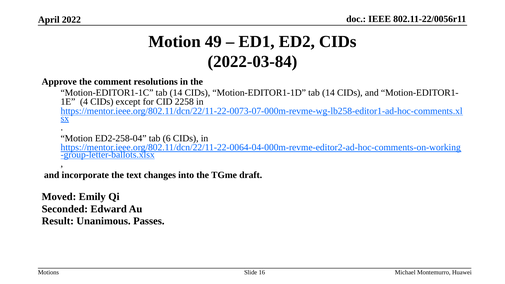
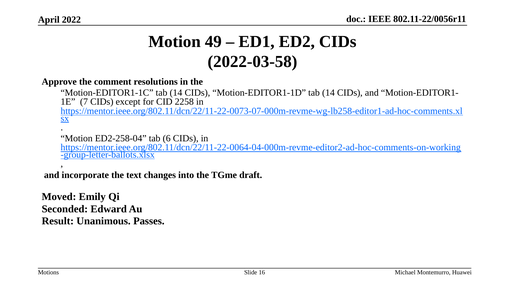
2022-03-84: 2022-03-84 -> 2022-03-58 (252, 62)
4: 4 -> 7 (84, 102)
